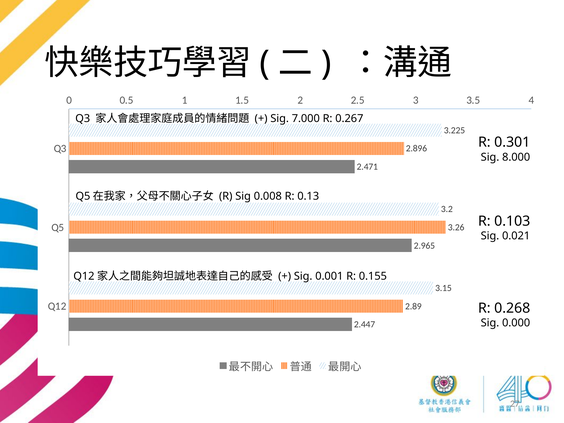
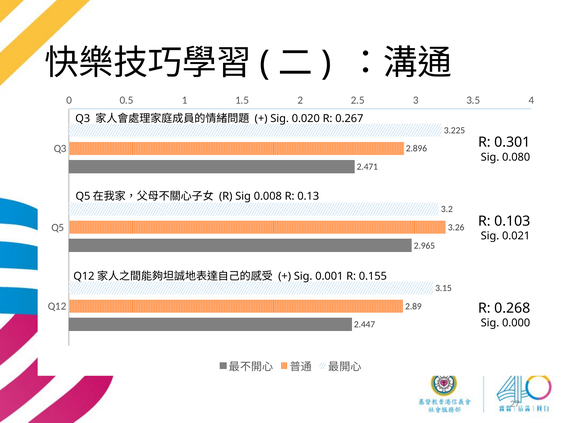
7.000: 7.000 -> 0.020 (306, 119)
8.000: 8.000 -> 0.080 (516, 157)
